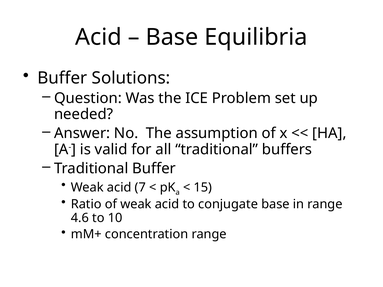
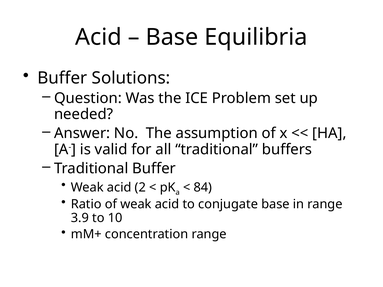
7: 7 -> 2 (140, 188)
15: 15 -> 84 (203, 188)
4.6: 4.6 -> 3.9 (80, 218)
